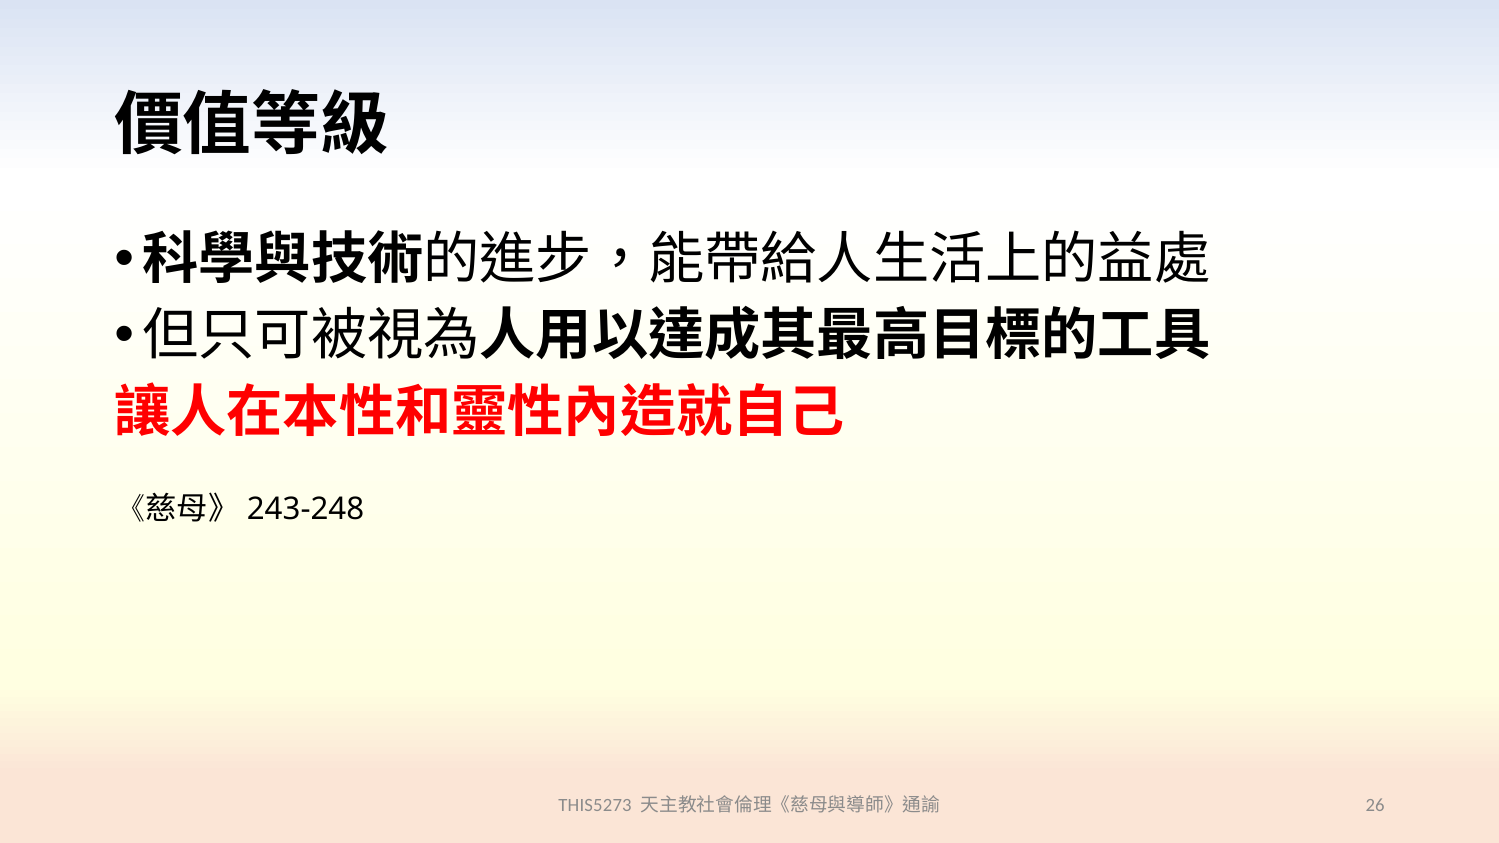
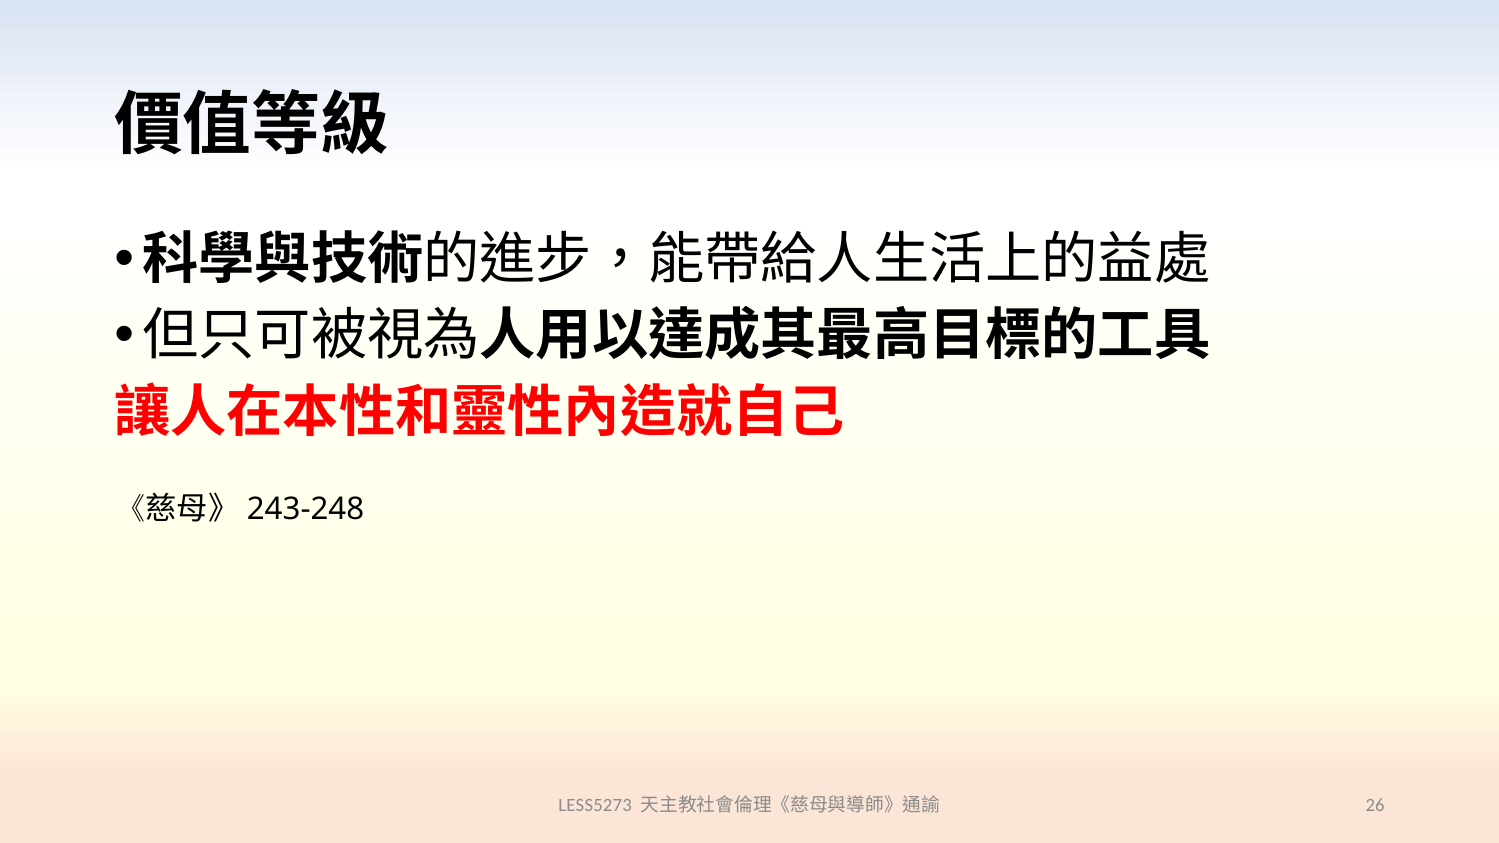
THIS5273: THIS5273 -> LESS5273 (595, 805)
